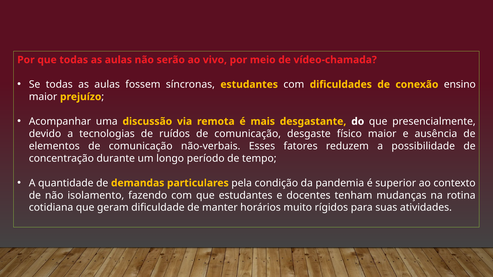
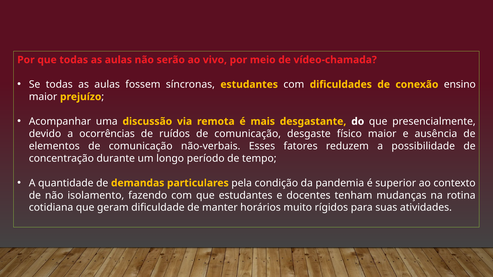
tecnologias: tecnologias -> ocorrências (107, 134)
